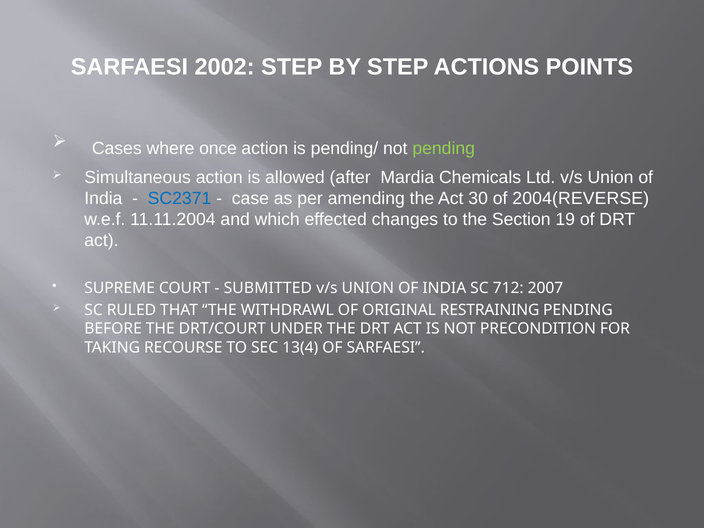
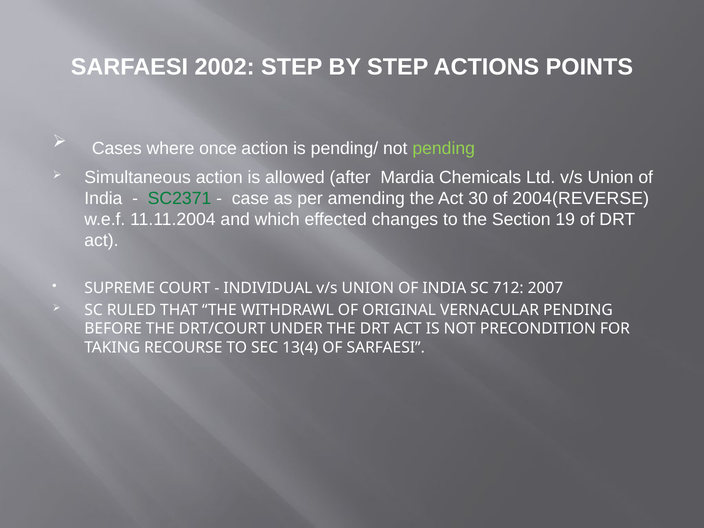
SC2371 colour: blue -> green (180, 198)
SUBMITTED: SUBMITTED -> INDIVIDUAL (268, 288)
RESTRAINING: RESTRAINING -> VERNACULAR (490, 310)
